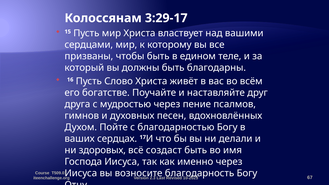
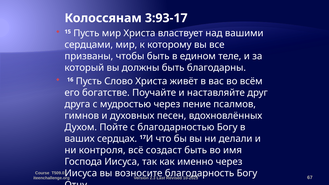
3:29-17: 3:29-17 -> 3:93-17 (166, 18)
здоровых: здоровых -> контроля (102, 150)
